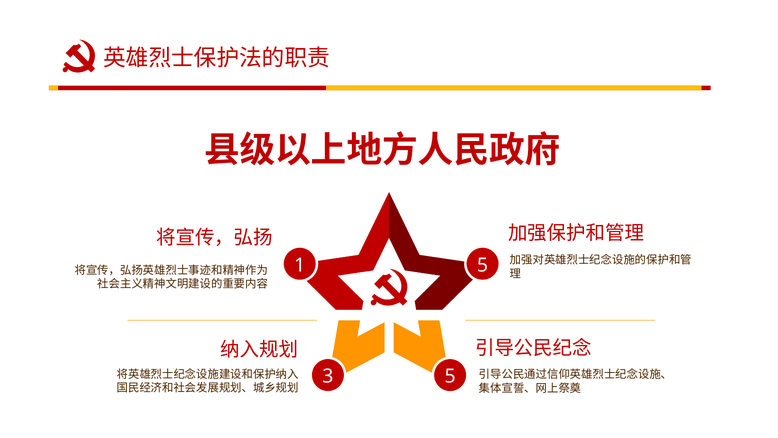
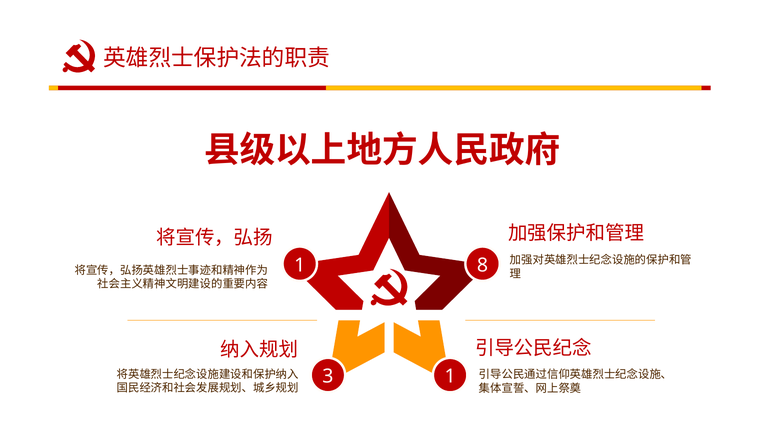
1 5: 5 -> 8 (483, 265)
3 5: 5 -> 1 (450, 376)
